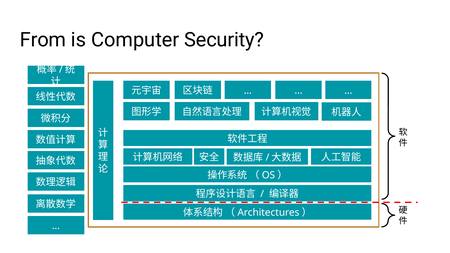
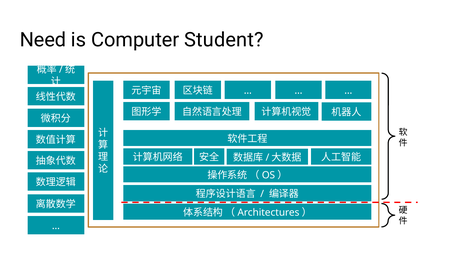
From: From -> Need (43, 40)
Security: Security -> Student (224, 40)
